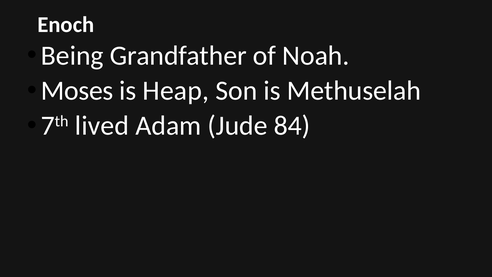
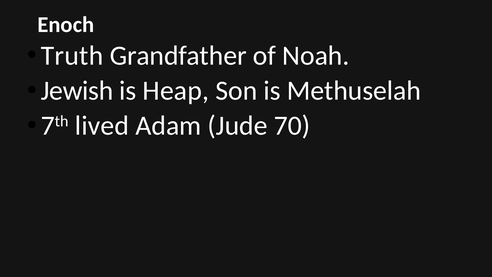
Being: Being -> Truth (72, 56)
Moses: Moses -> Jewish (77, 91)
84: 84 -> 70 (292, 126)
